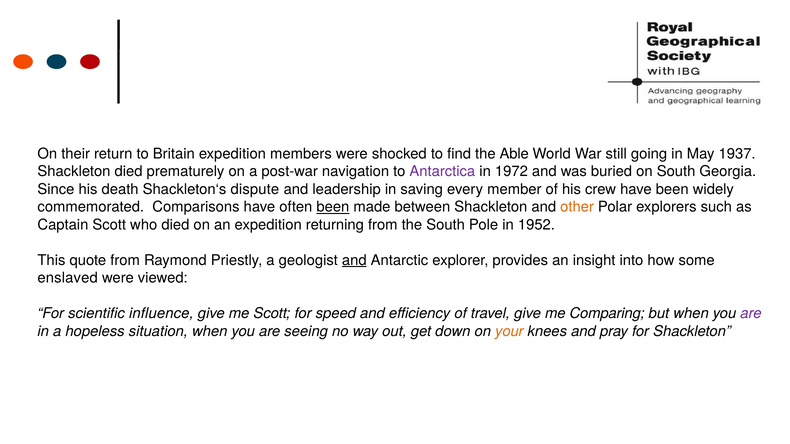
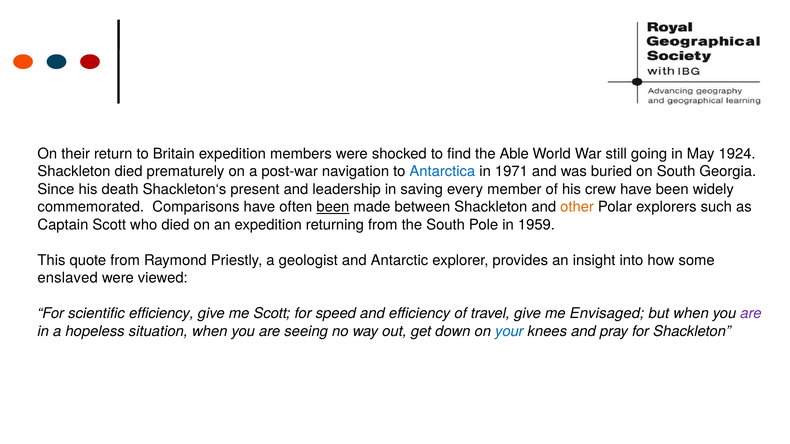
1937: 1937 -> 1924 (737, 154)
Antarctica colour: purple -> blue (442, 172)
1972: 1972 -> 1971 (511, 172)
dispute: dispute -> present (255, 189)
1952: 1952 -> 1959 (536, 225)
and underline: present -> none (354, 261)
scientific influence: influence -> efficiency (161, 314)
Comparing: Comparing -> Envisaged (607, 314)
your colour: orange -> blue (509, 332)
